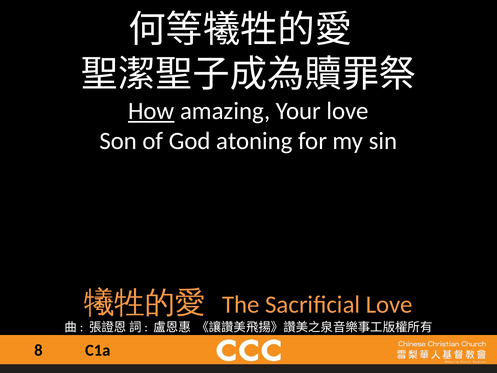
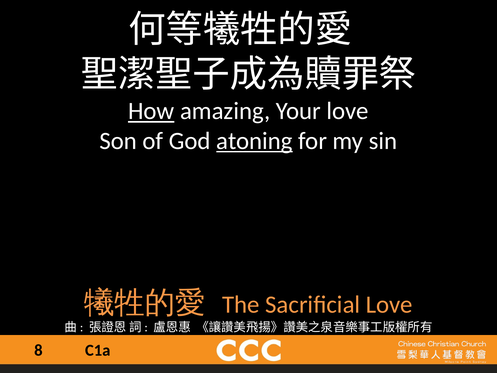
atoning underline: none -> present (254, 141)
